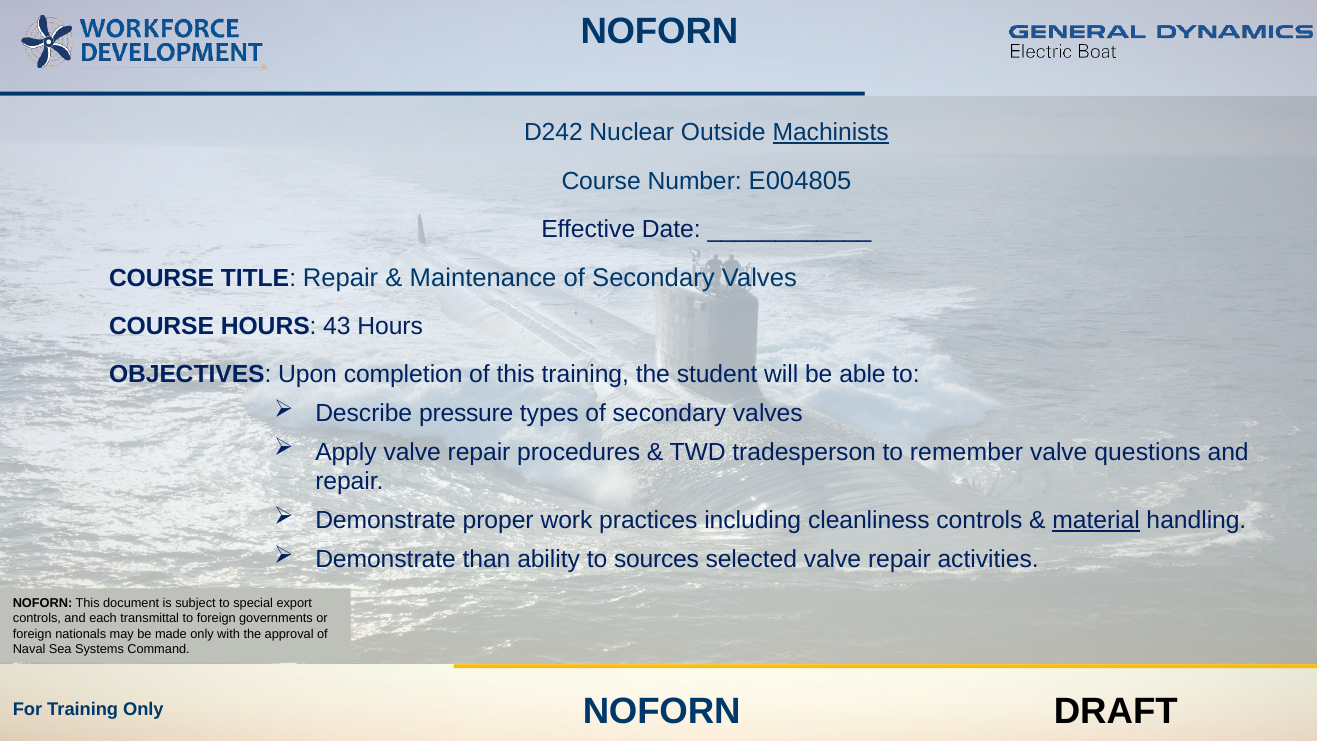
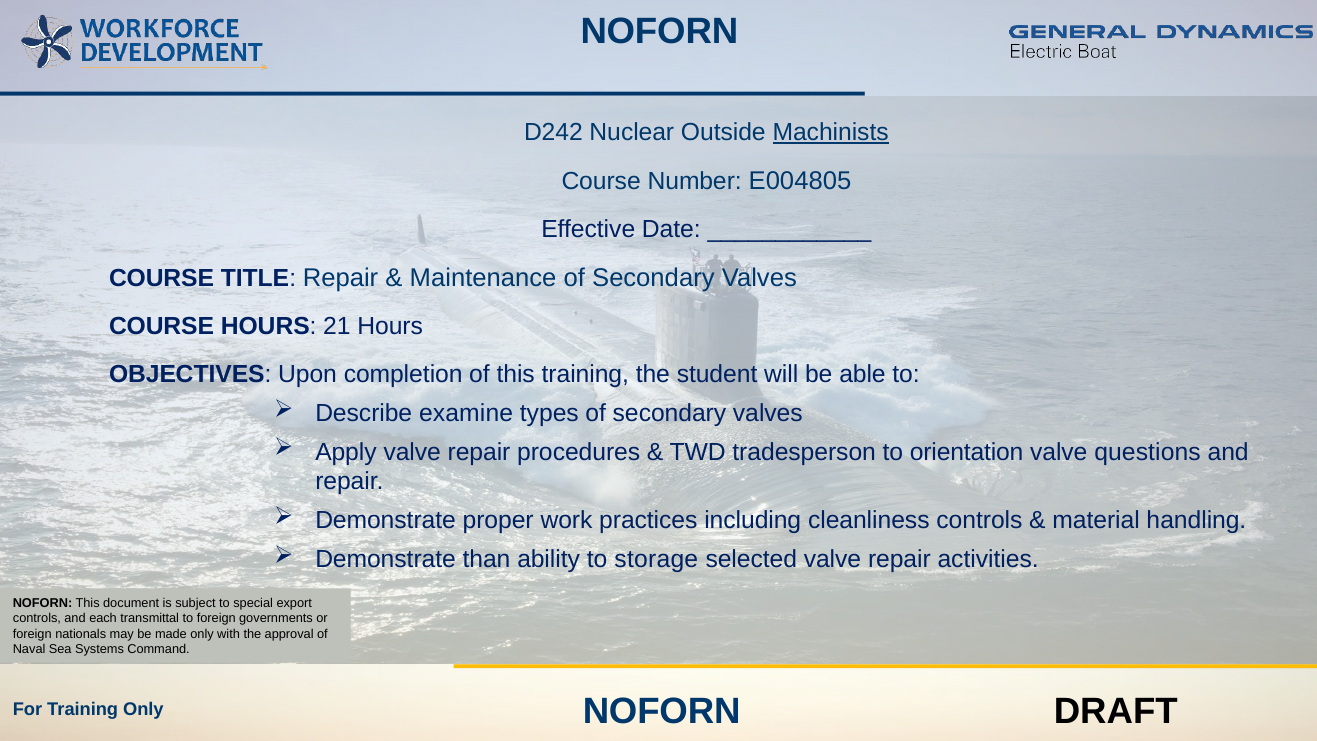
43: 43 -> 21 (337, 326)
pressure: pressure -> examine (466, 413)
remember: remember -> orientation (967, 452)
material underline: present -> none (1096, 520)
sources: sources -> storage (656, 559)
